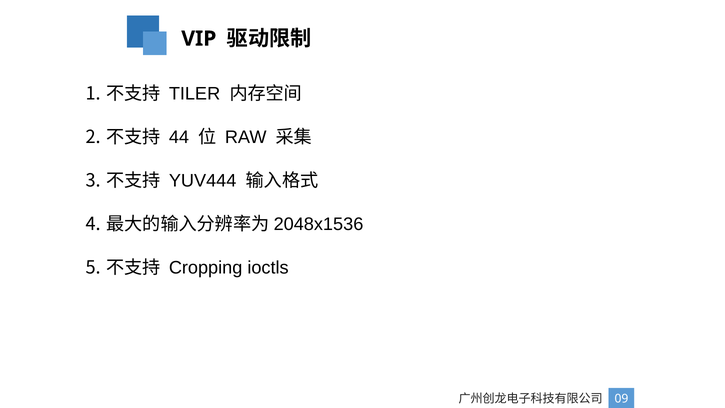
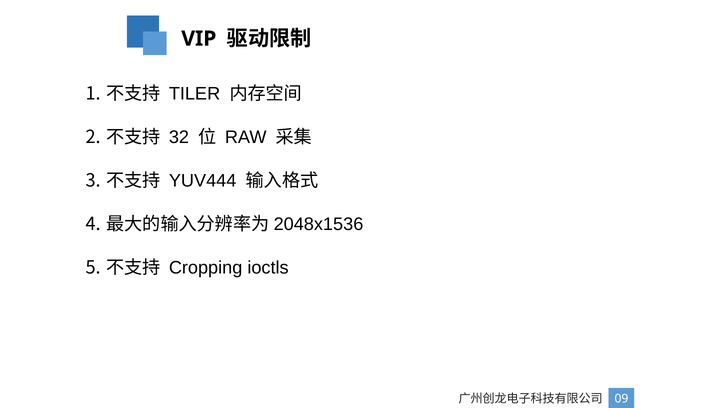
44: 44 -> 32 (179, 137)
